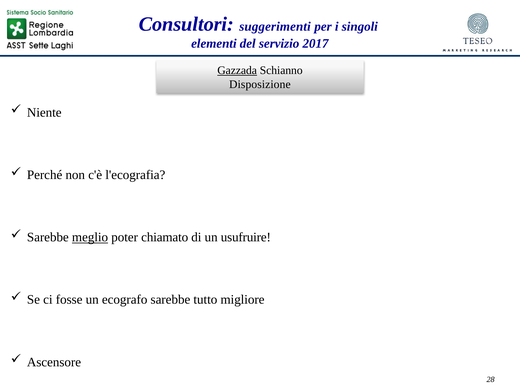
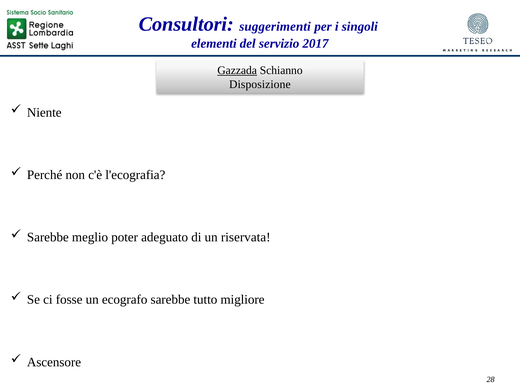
meglio underline: present -> none (90, 237)
poter chiamato: chiamato -> adeguato (165, 237)
usufruire: usufruire -> riservata (246, 237)
